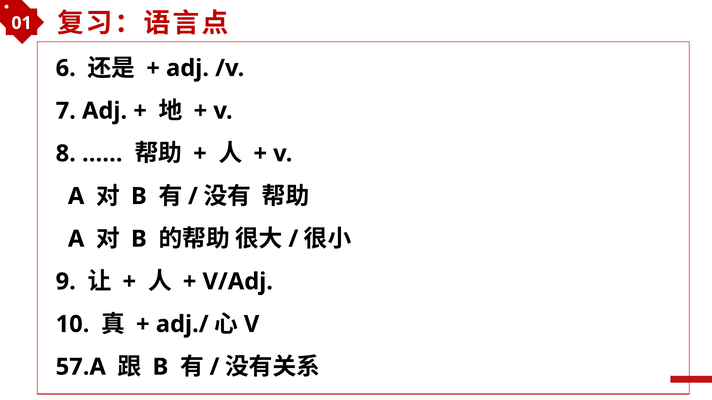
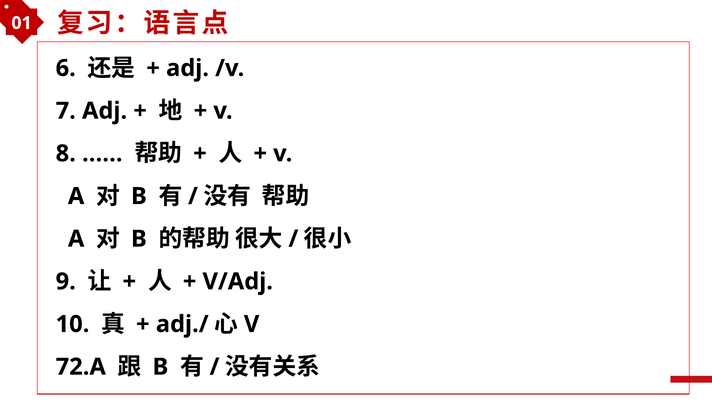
57.A: 57.A -> 72.A (81, 367)
